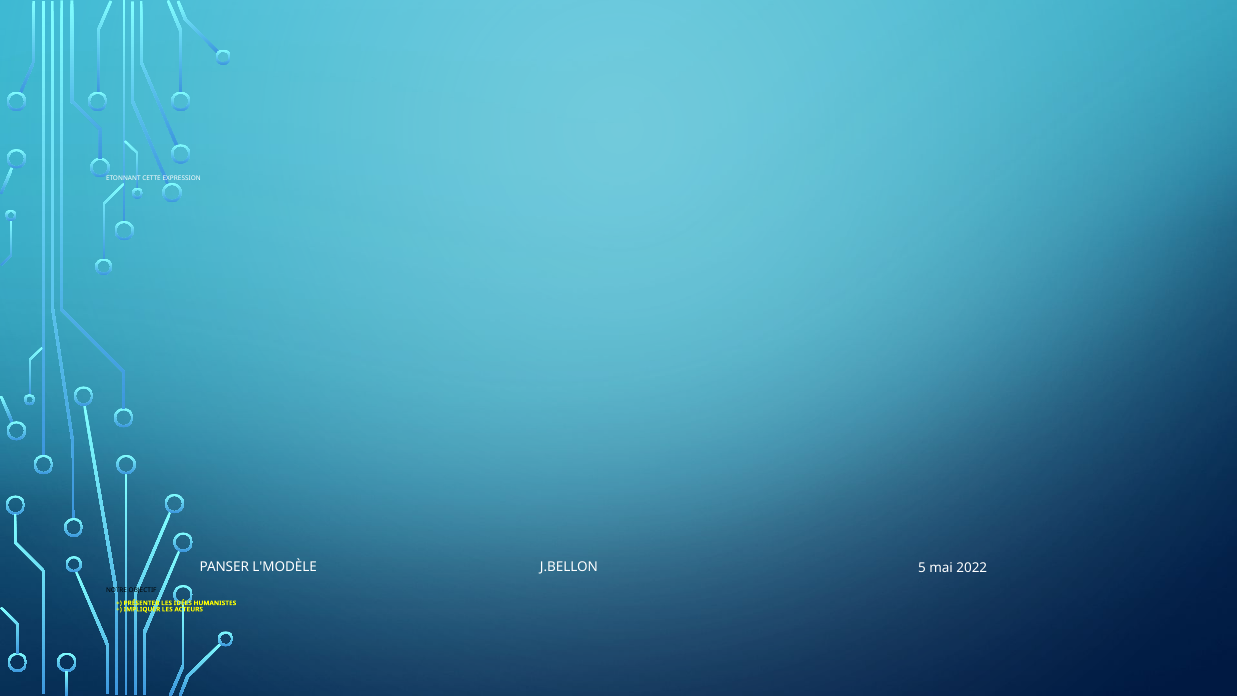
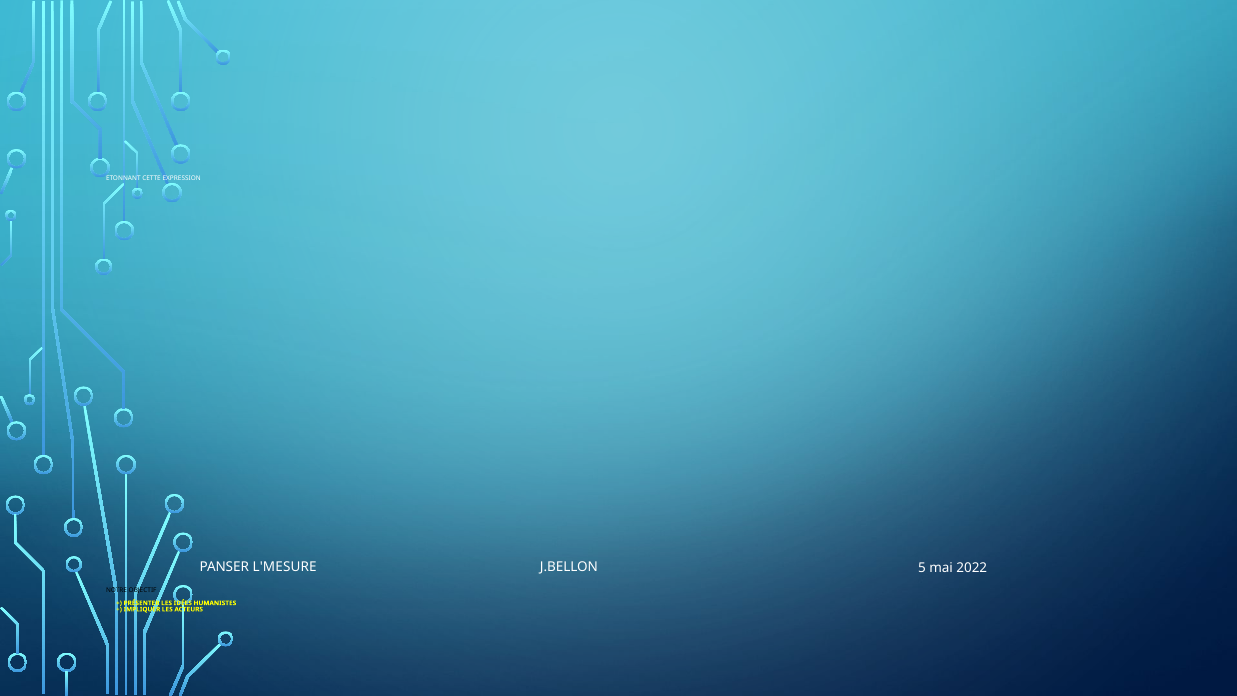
L'MODÈLE: L'MODÈLE -> L'MESURE (285, 567)
